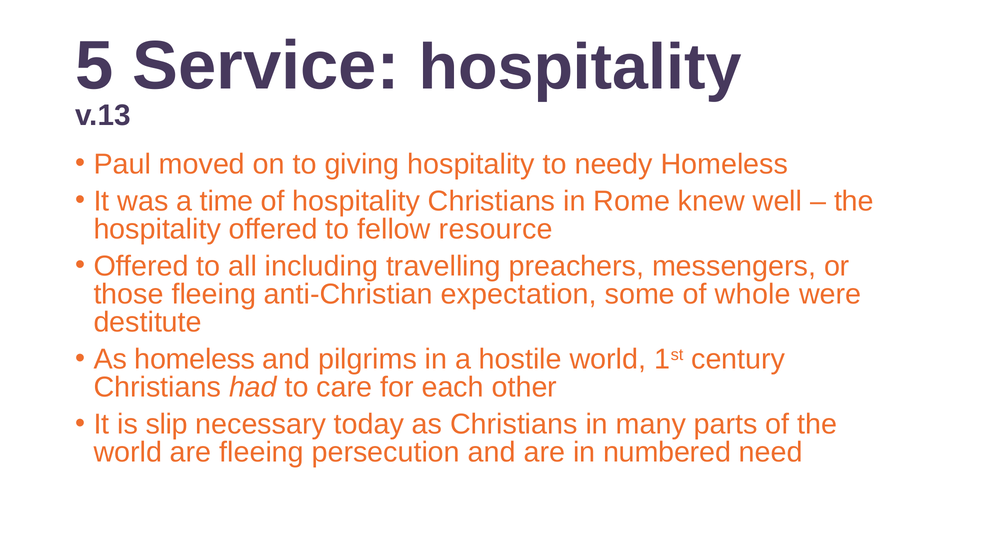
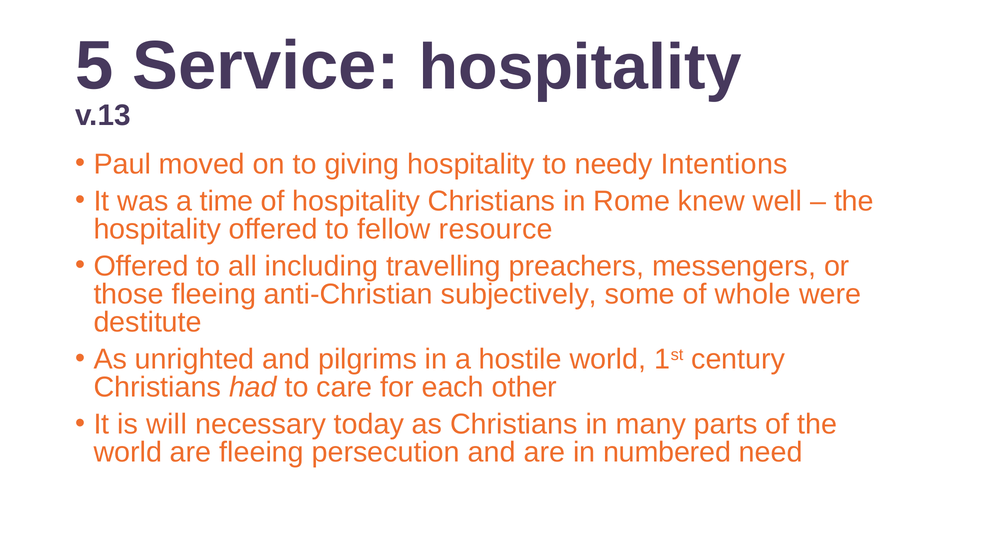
needy Homeless: Homeless -> Intentions (724, 164)
expectation: expectation -> subjectively (519, 294)
As homeless: homeless -> unrighted (195, 359)
slip: slip -> will (167, 425)
